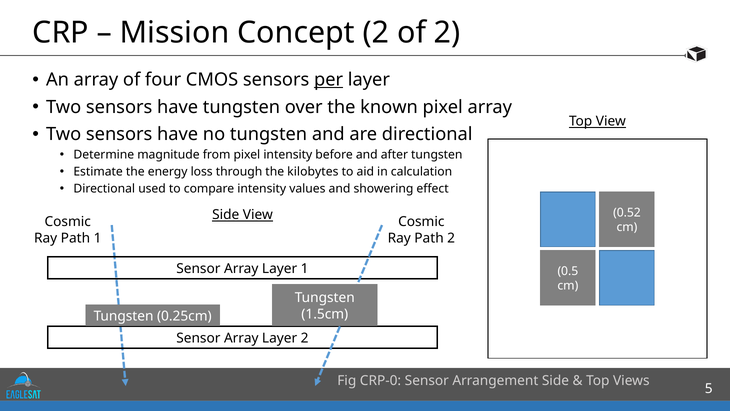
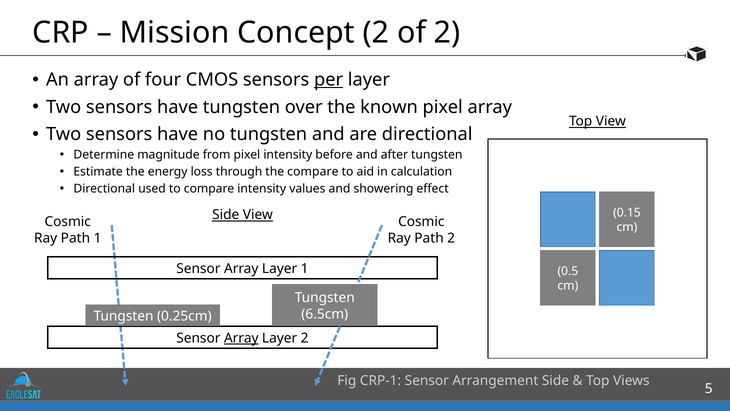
the kilobytes: kilobytes -> compare (313, 171)
0.52: 0.52 -> 0.15 (627, 213)
1.5cm: 1.5cm -> 6.5cm (325, 314)
Array underline: none -> present (241, 338)
CRP-0: CRP-0 -> CRP-1 (381, 380)
